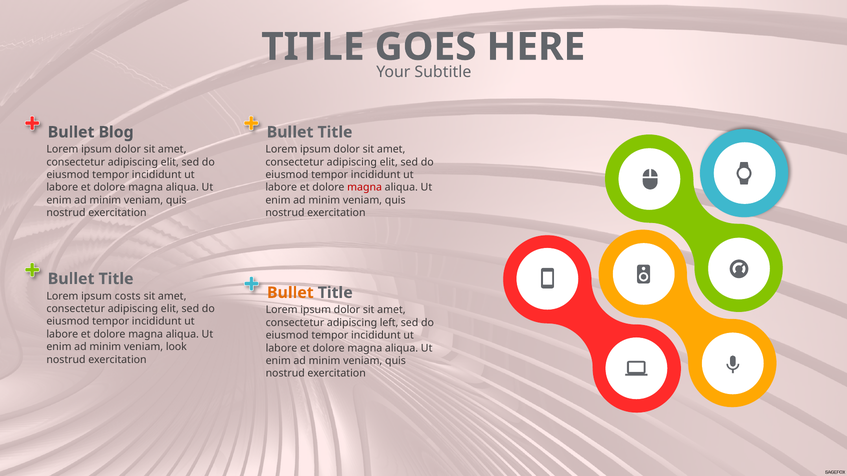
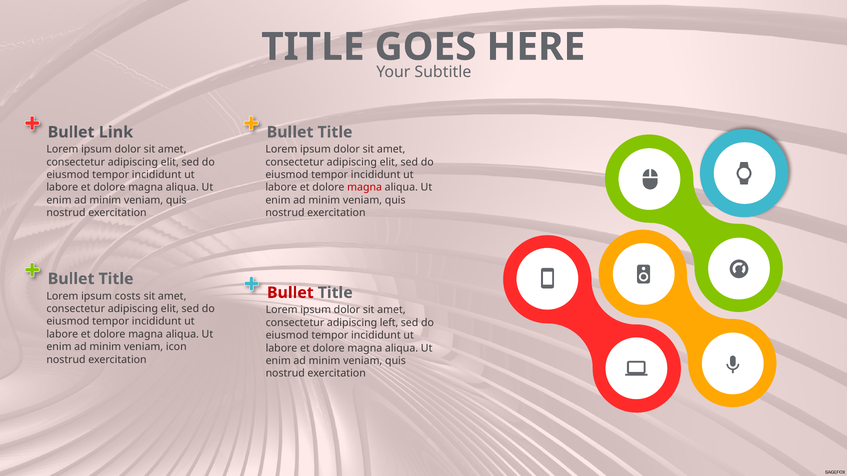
Blog: Blog -> Link (116, 132)
Bullet colour: orange -> red (290, 293)
look: look -> icon (176, 347)
